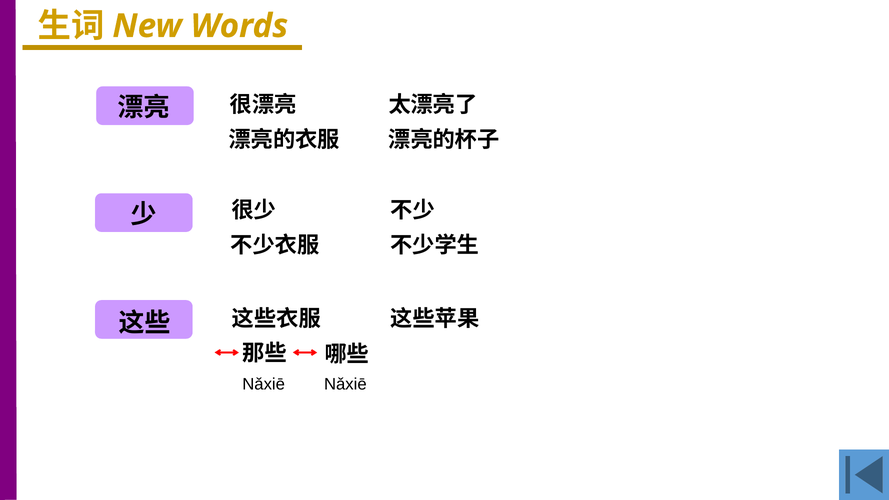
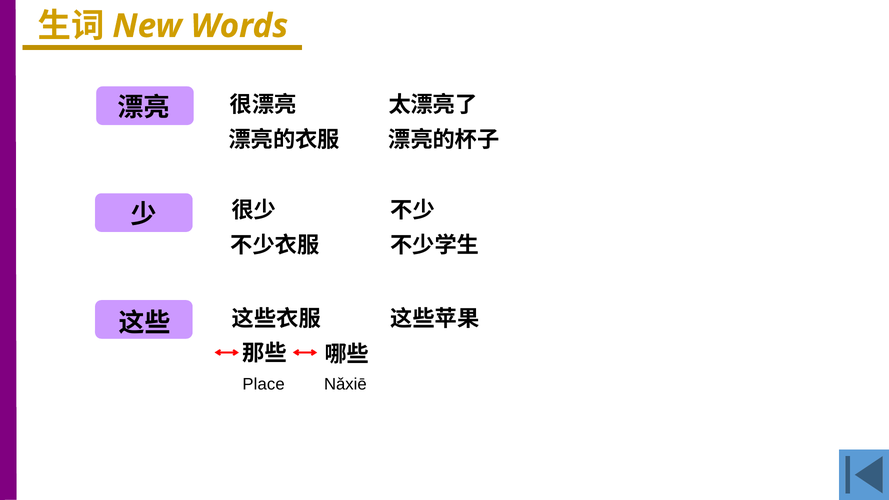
Nǎxiē: Nǎxiē -> Place (264, 384)
